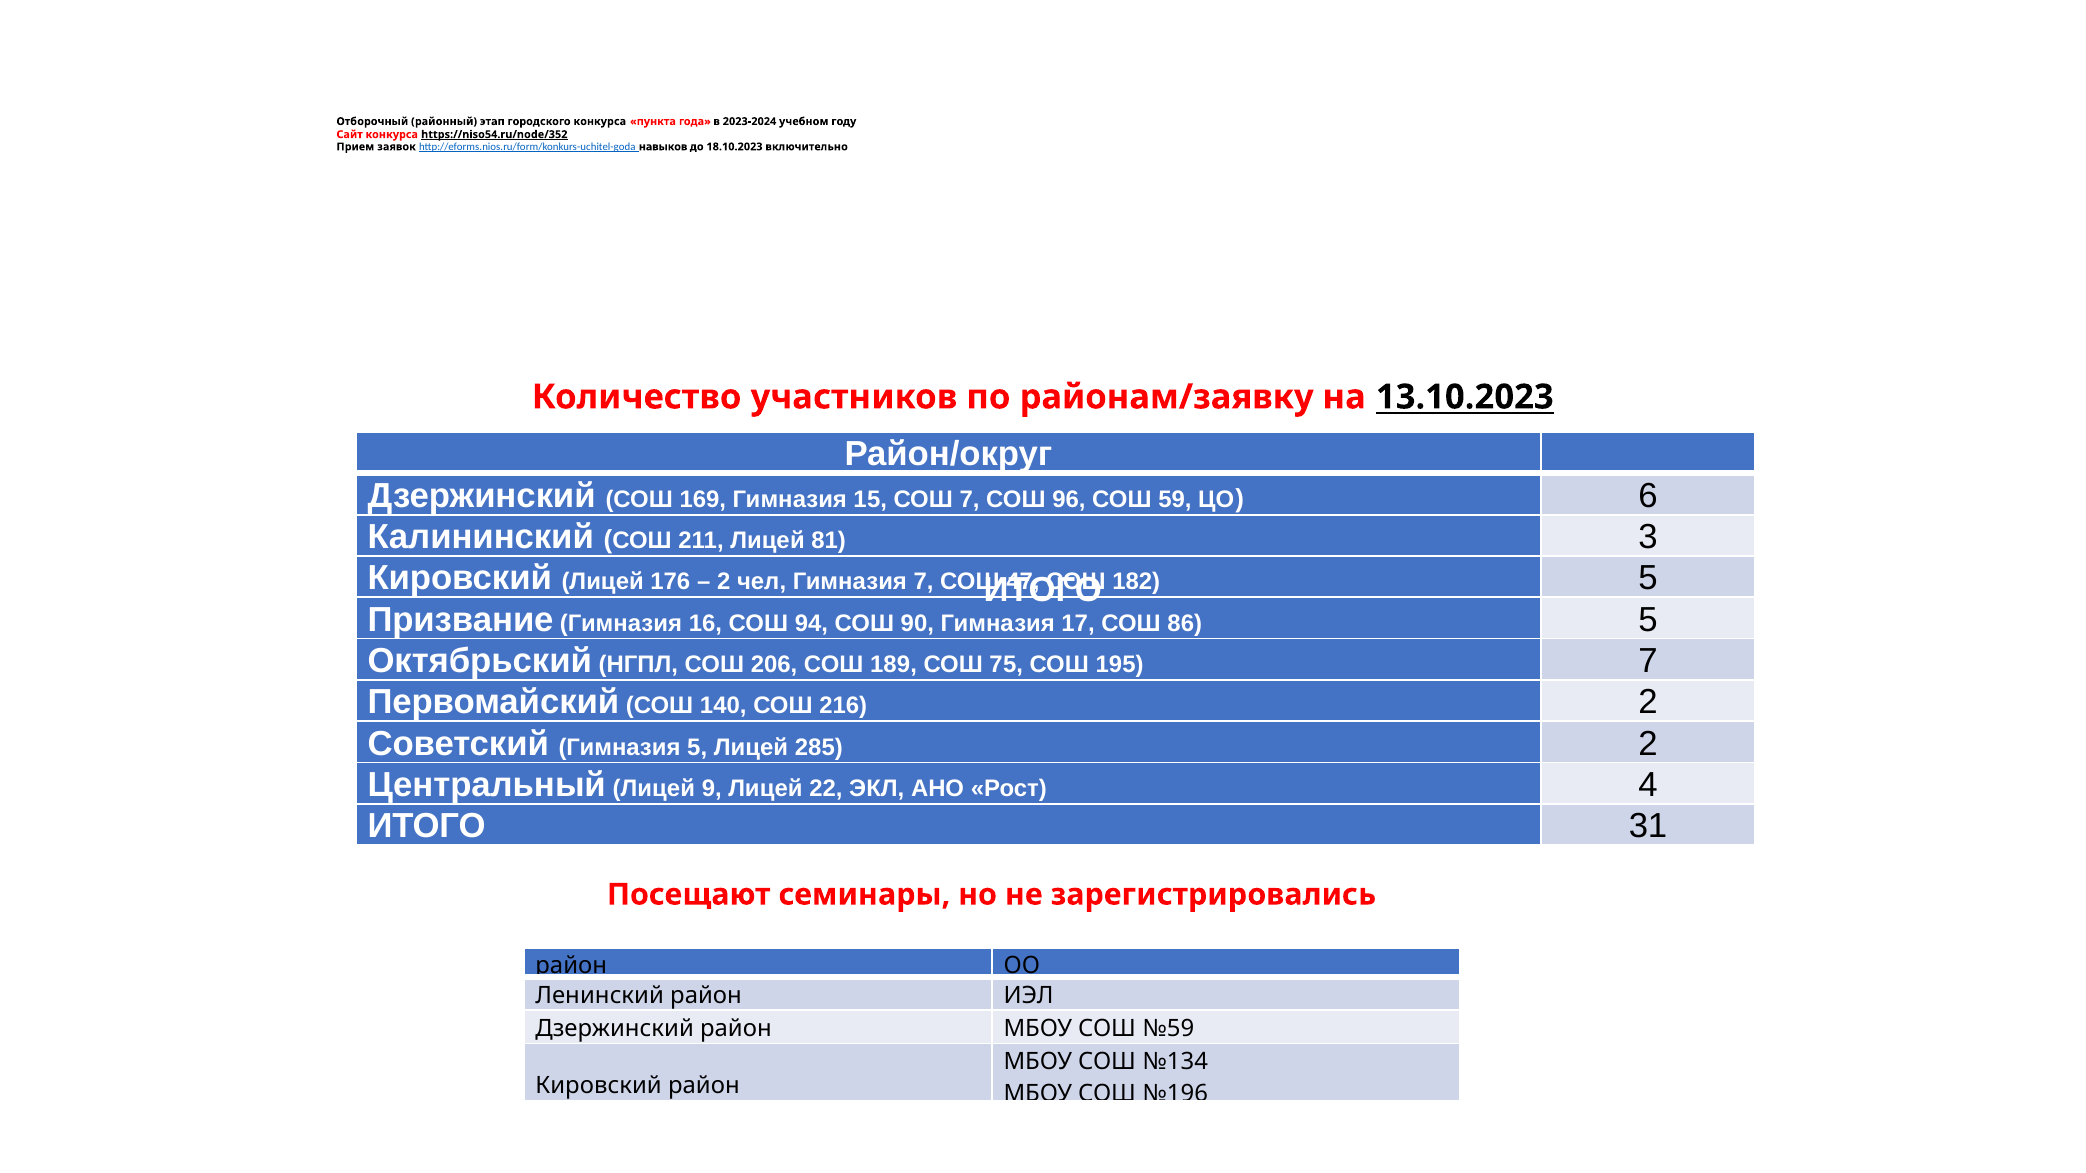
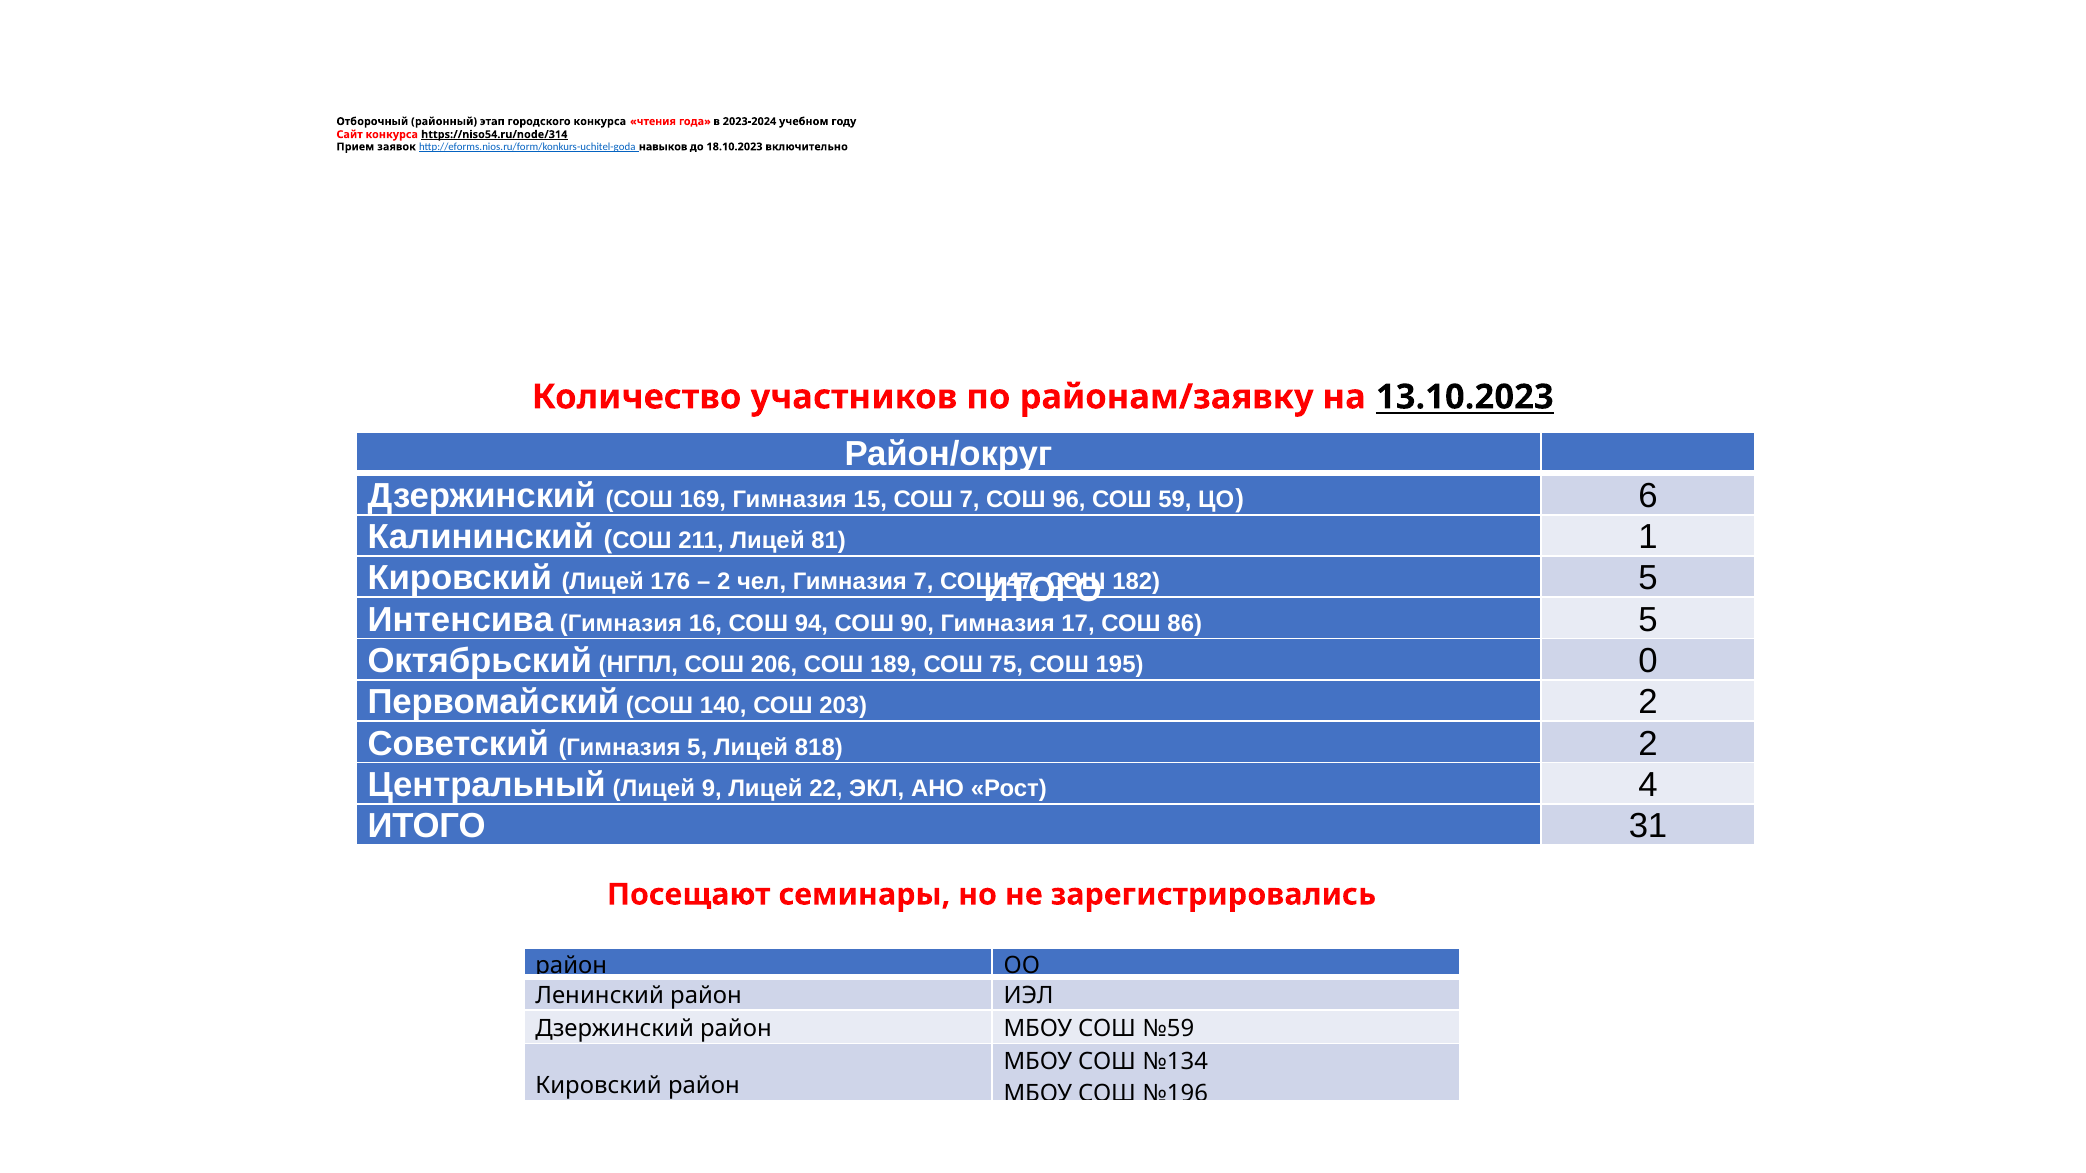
пункта: пункта -> чтения (653, 121)
https://niso54.ru/node/352: https://niso54.ru/node/352 -> https://niso54.ru/node/314 (494, 135)
3: 3 -> 1 (1648, 537)
Призвание: Призвание -> Интенсива (460, 620)
195 7: 7 -> 0 (1648, 661)
216: 216 -> 203 (843, 706)
285: 285 -> 818 (819, 747)
